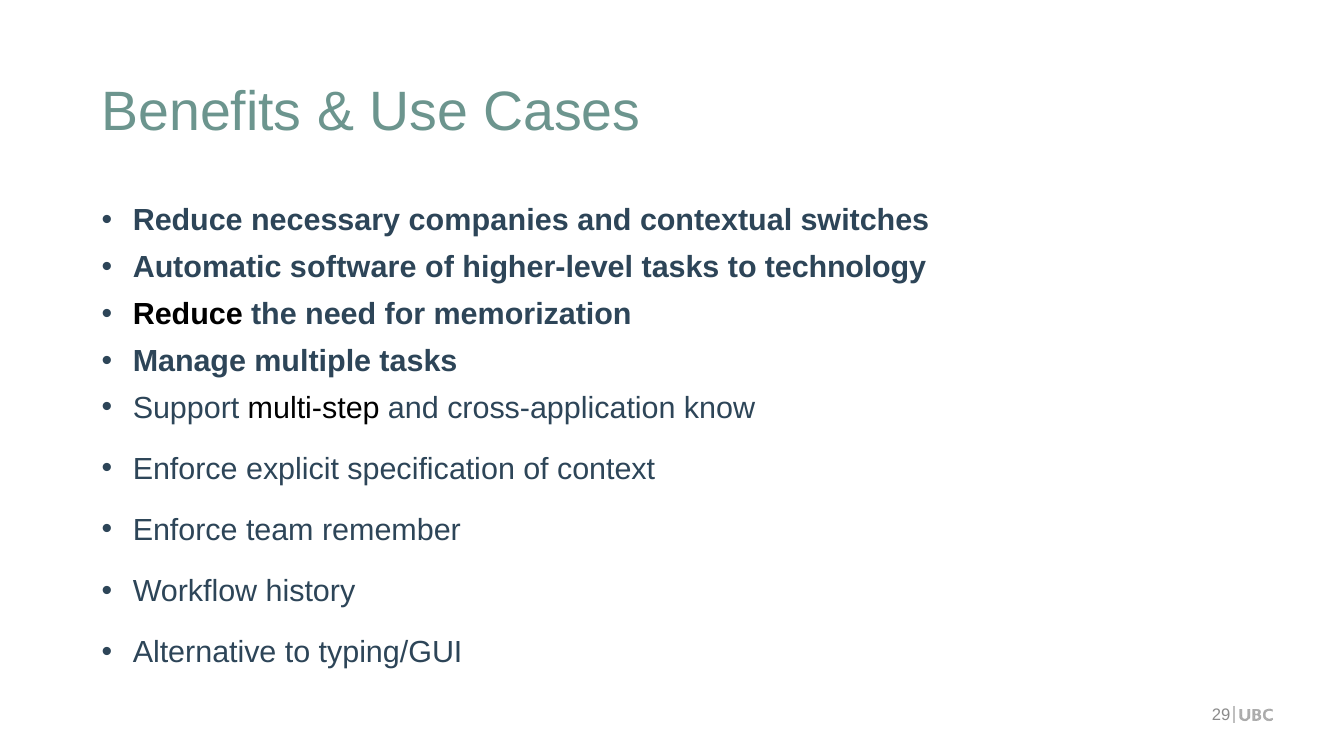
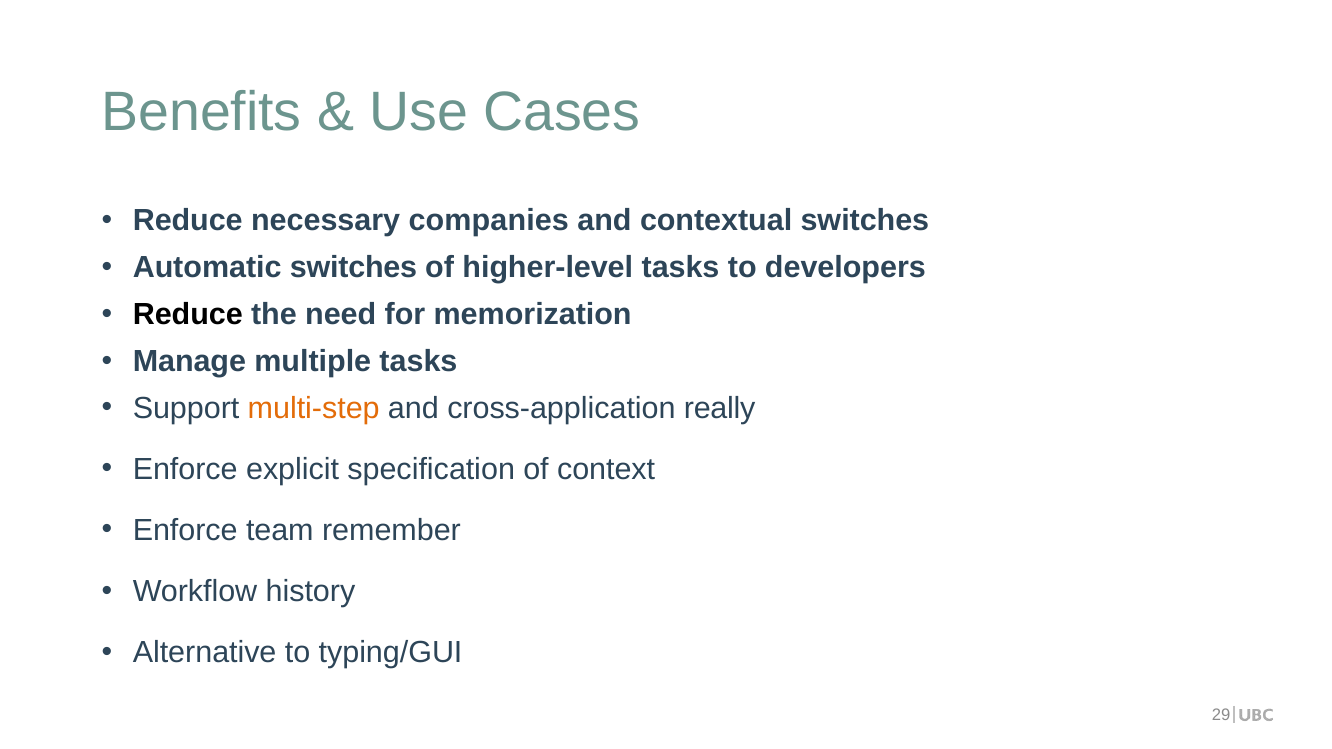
Automatic software: software -> switches (354, 268)
technology: technology -> developers (845, 268)
multi-step colour: black -> orange (314, 408)
know: know -> really (720, 408)
